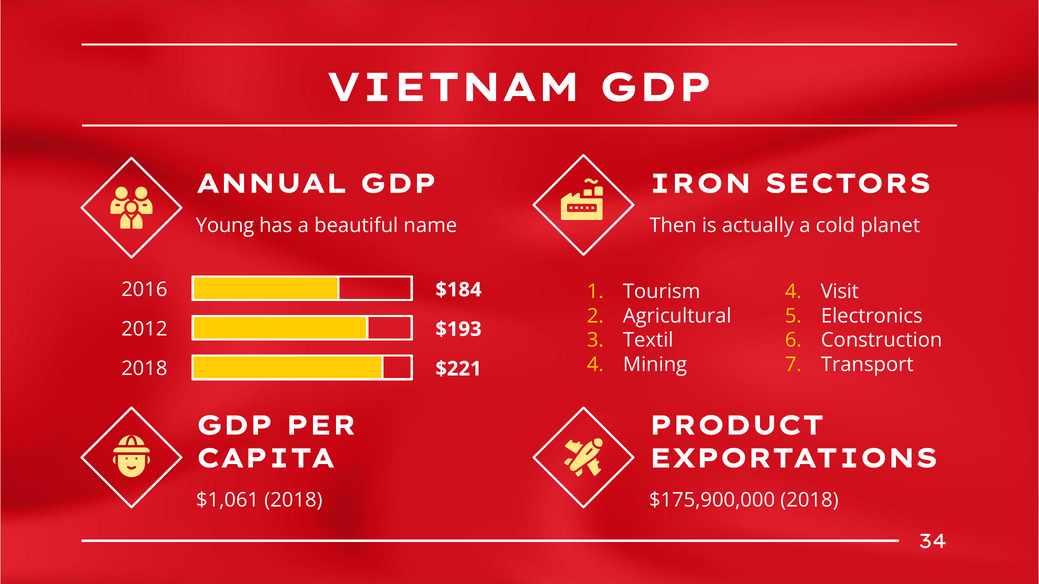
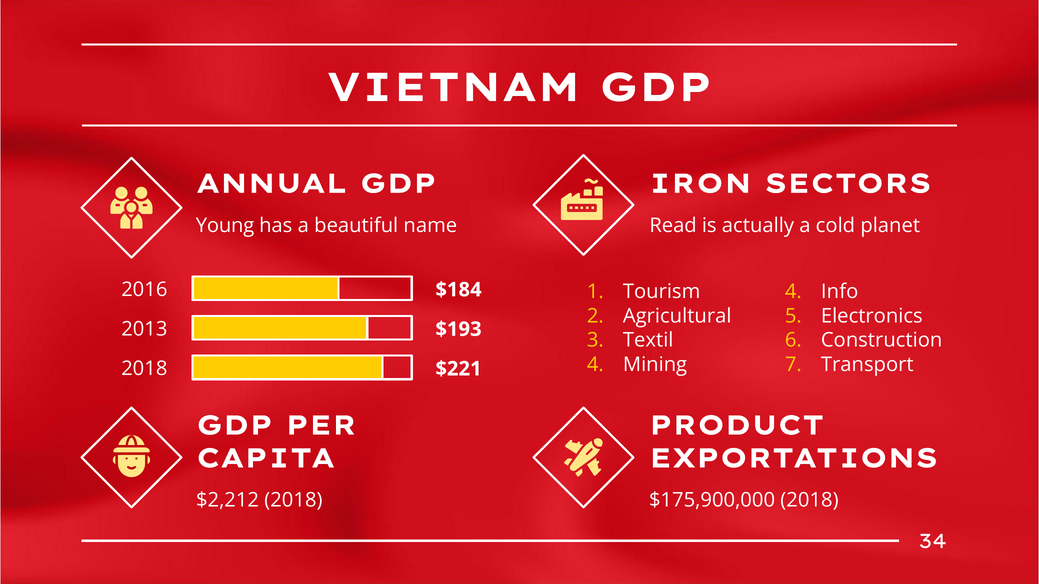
Then: Then -> Read (673, 226)
Visit: Visit -> Info (840, 292)
2012: 2012 -> 2013 (144, 329)
$1,061: $1,061 -> $2,212 (228, 501)
